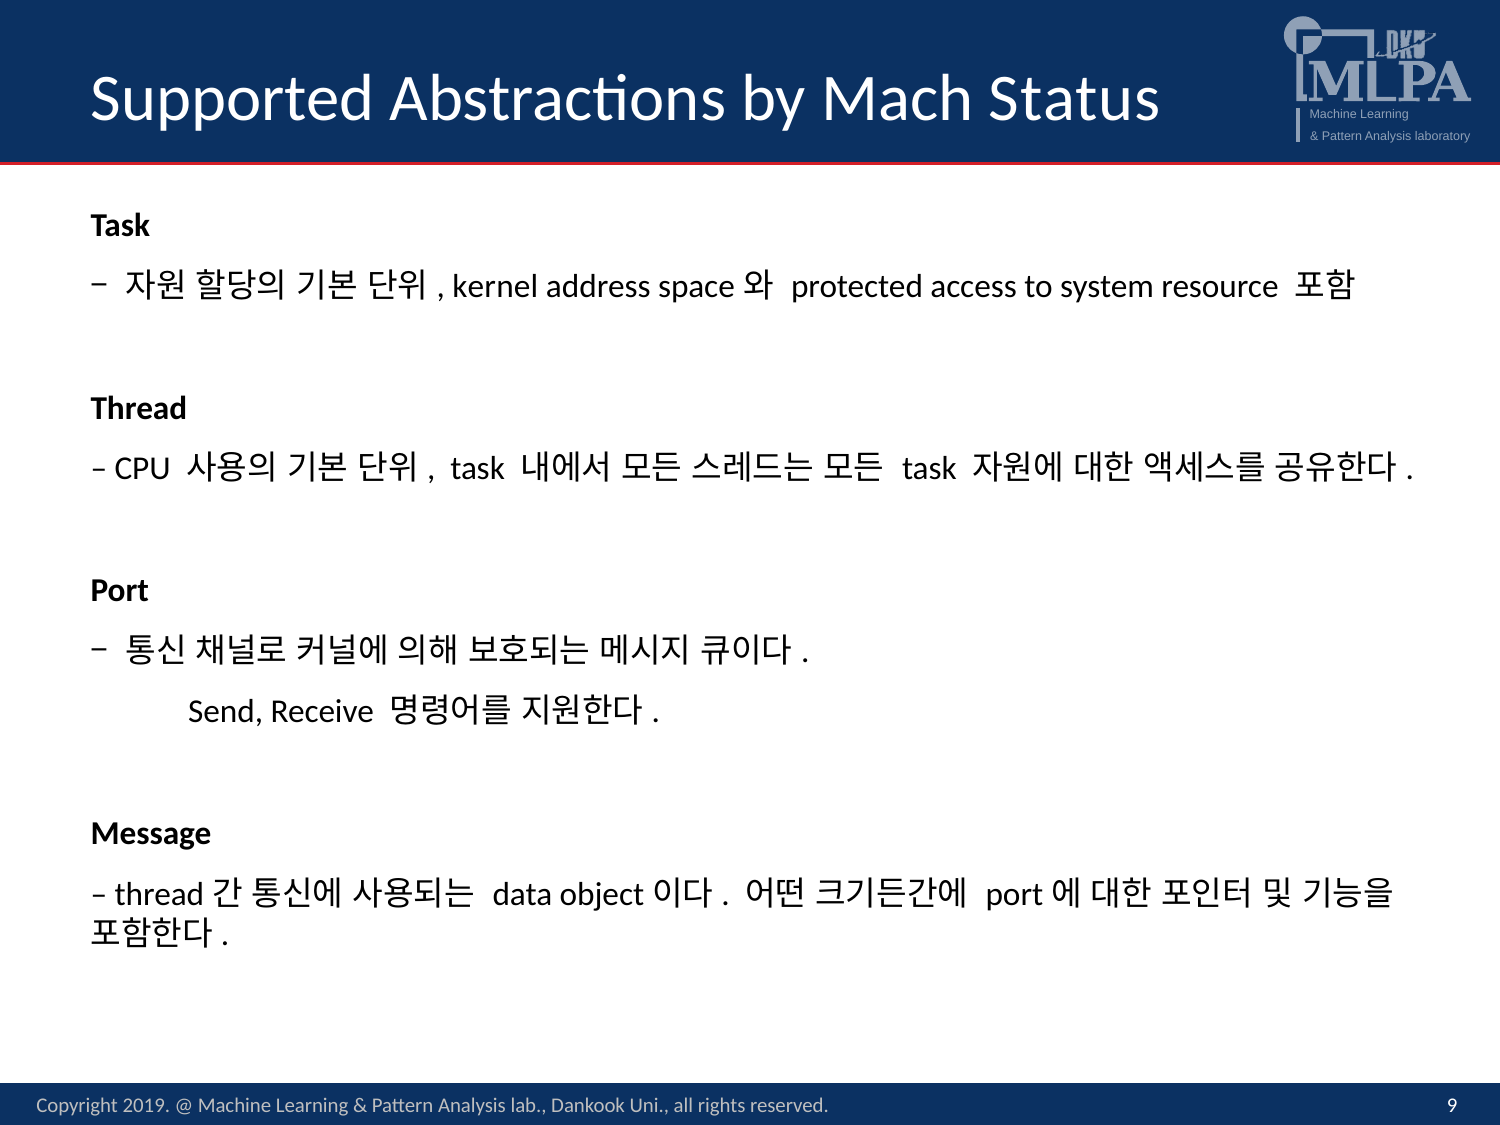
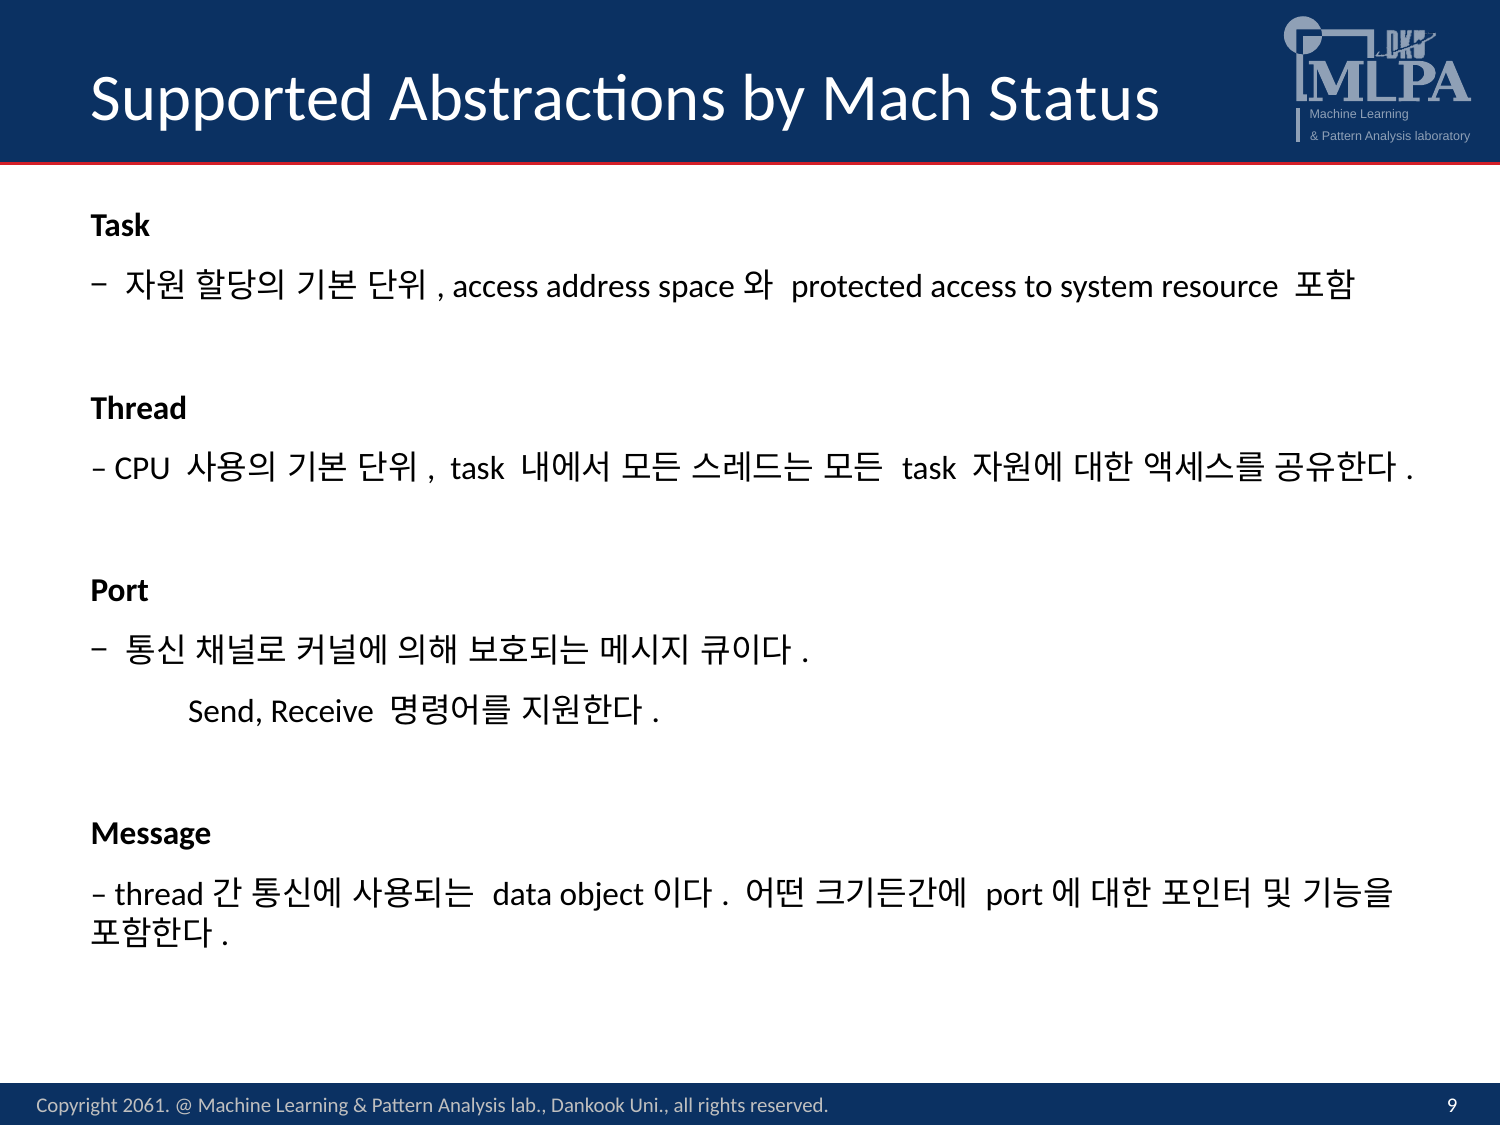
kernel: kernel -> access (495, 287)
2019: 2019 -> 2061 (146, 1105)
